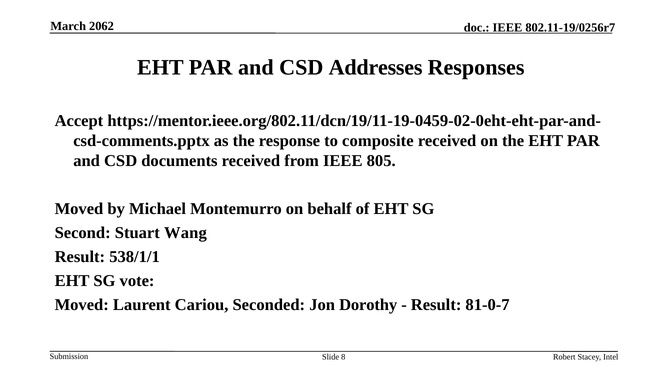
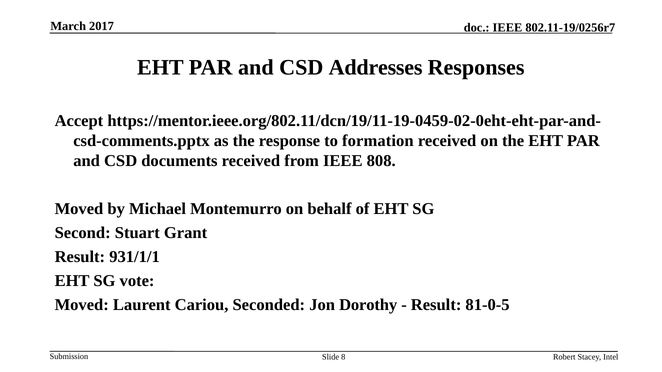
2062: 2062 -> 2017 (101, 26)
composite: composite -> formation (378, 141)
805: 805 -> 808 (381, 161)
Wang: Wang -> Grant (186, 233)
538/1/1: 538/1/1 -> 931/1/1 (135, 257)
81-0-7: 81-0-7 -> 81-0-5 (488, 305)
